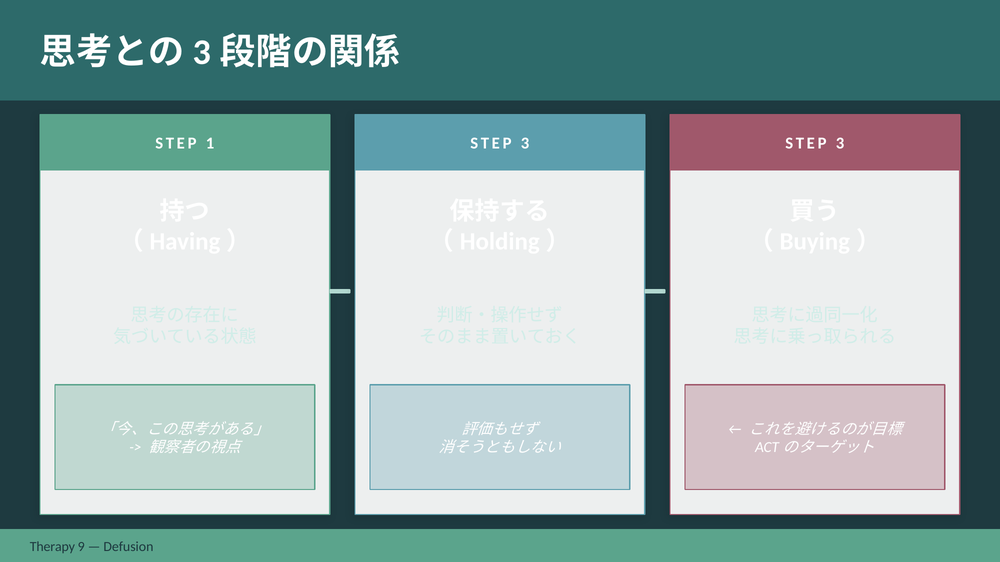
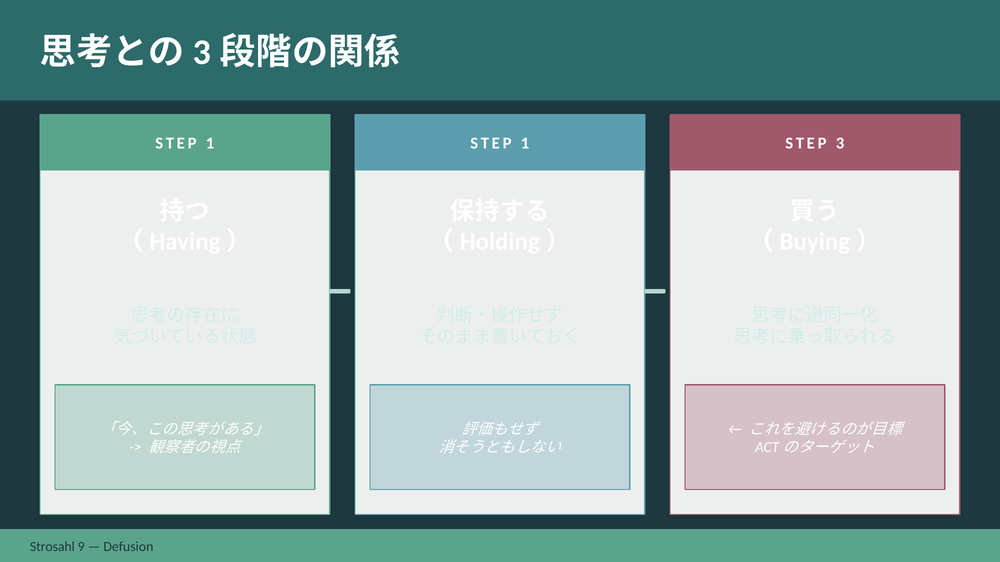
3: 3 -> 1 (525, 144)
Therapy: Therapy -> Strosahl (52, 547)
